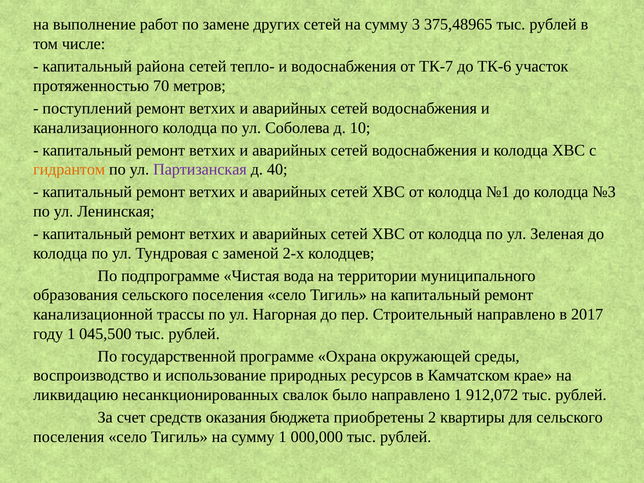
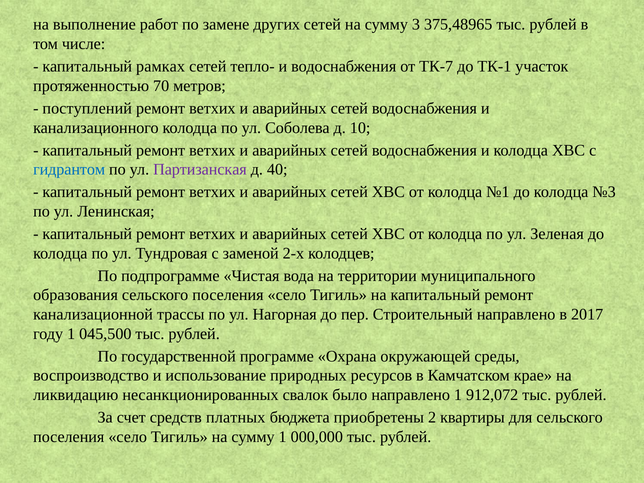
района: района -> рамках (161, 67)
ТК-6: ТК-6 -> ТК-1 (494, 67)
гидрантом colour: orange -> blue (69, 170)
оказания: оказания -> платных (236, 418)
